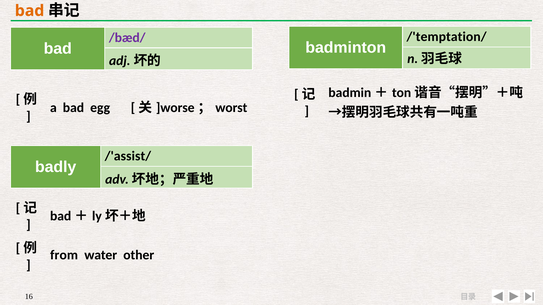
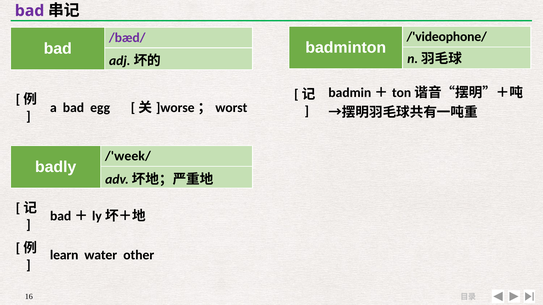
bad colour: orange -> purple (30, 11)
/'temptation/: /'temptation/ -> /'videophone/ (447, 37)
/'assist/: /'assist/ -> /'week/ (128, 156)
from: from -> learn (64, 256)
